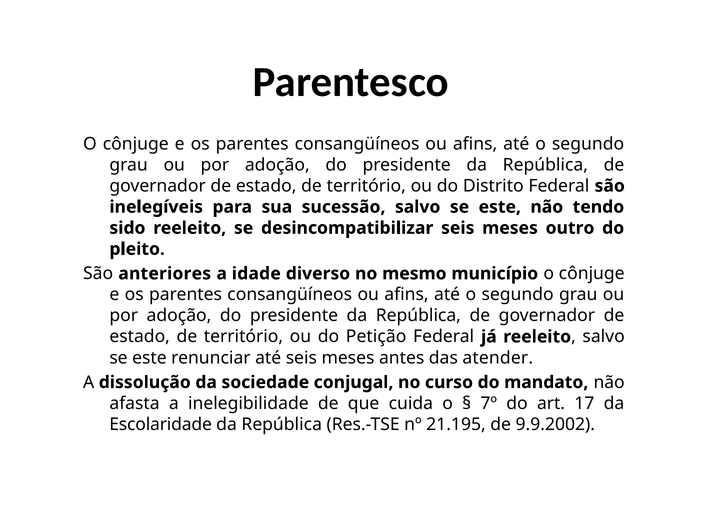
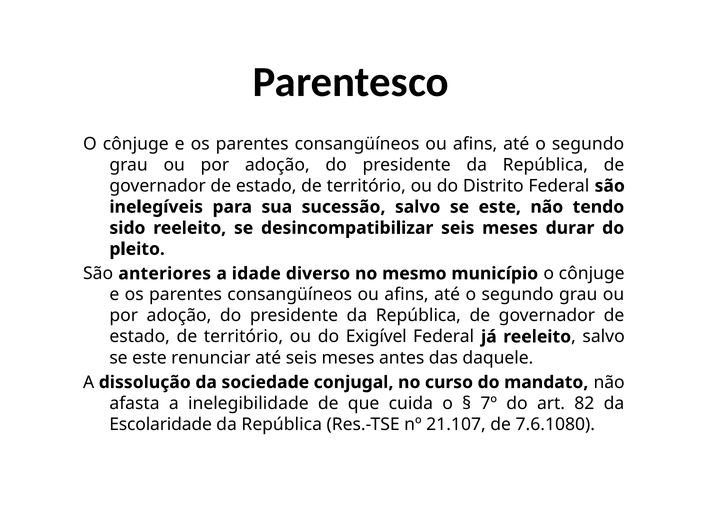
outro: outro -> durar (570, 228)
Petição: Petição -> Exigível (376, 337)
atender: atender -> daquele (498, 358)
17: 17 -> 82 (584, 404)
21.195: 21.195 -> 21.107 (456, 425)
9.9.2002: 9.9.2002 -> 7.6.1080 (555, 425)
